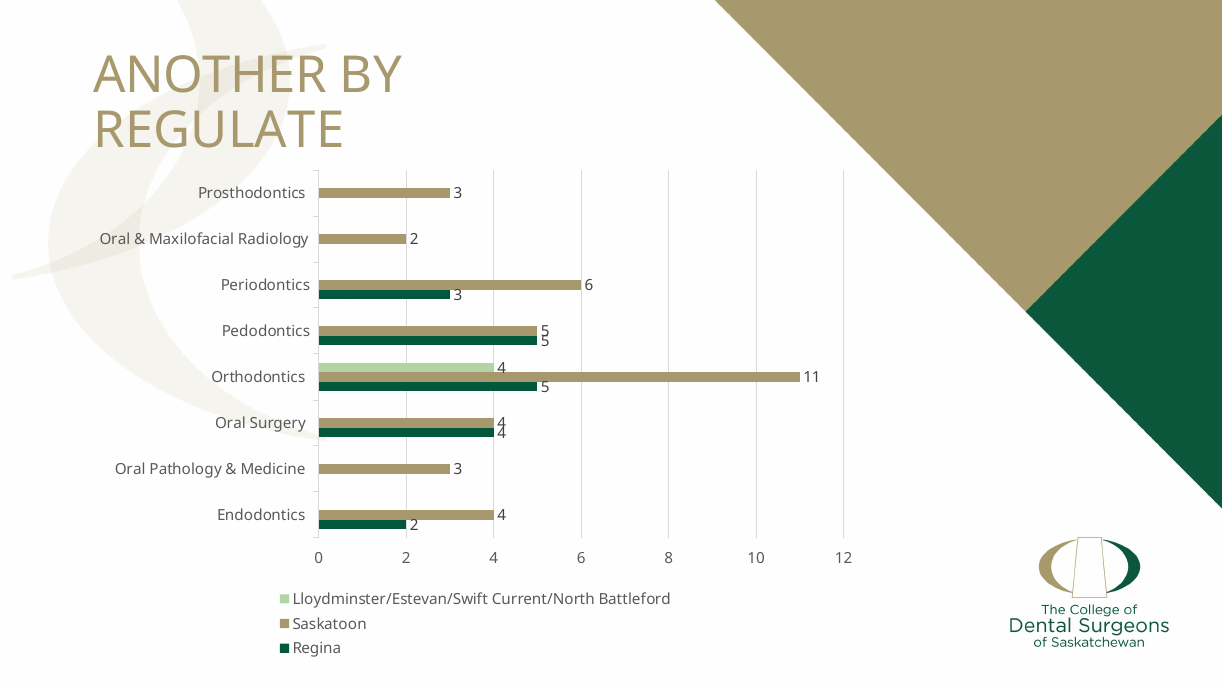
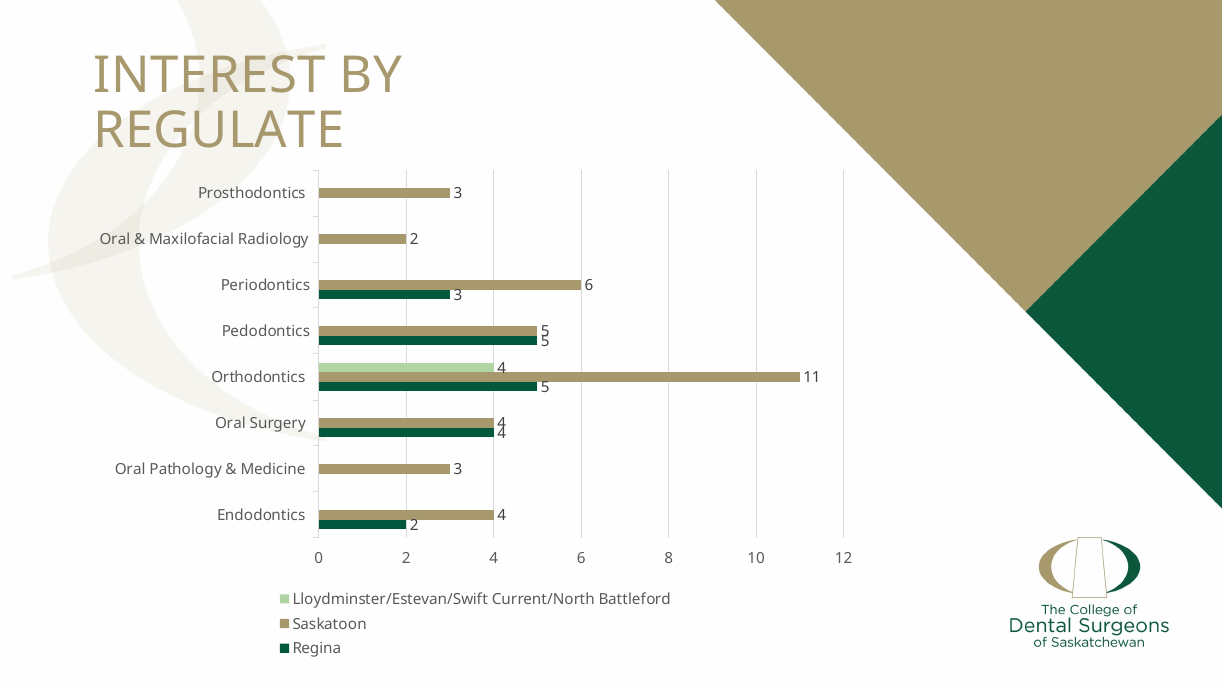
ANOTHER: ANOTHER -> INTEREST (210, 75)
